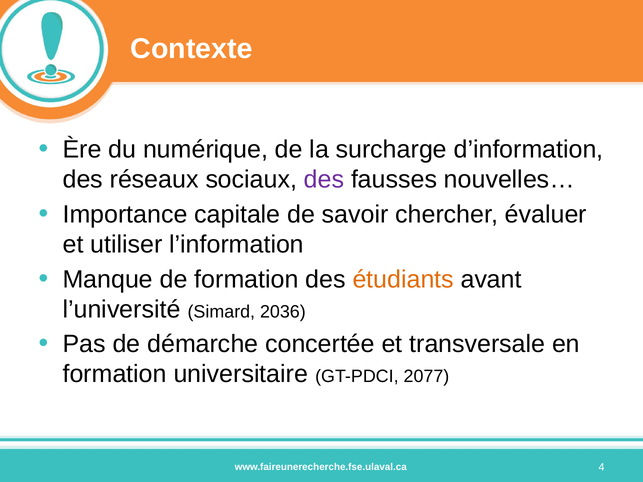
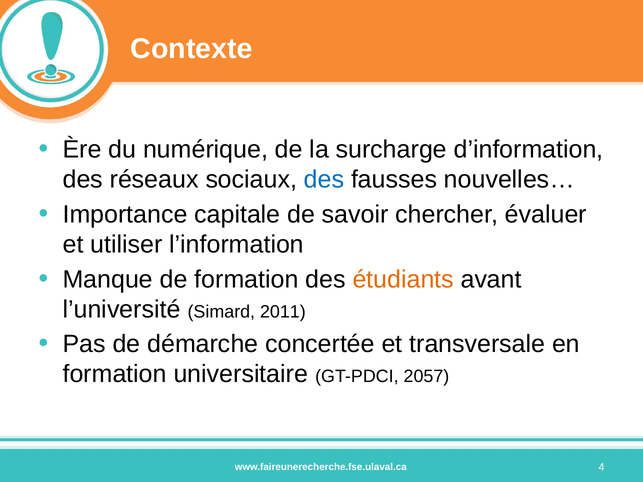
des colour: purple -> blue (324, 180)
2036: 2036 -> 2011 (283, 312)
2077: 2077 -> 2057 (426, 377)
